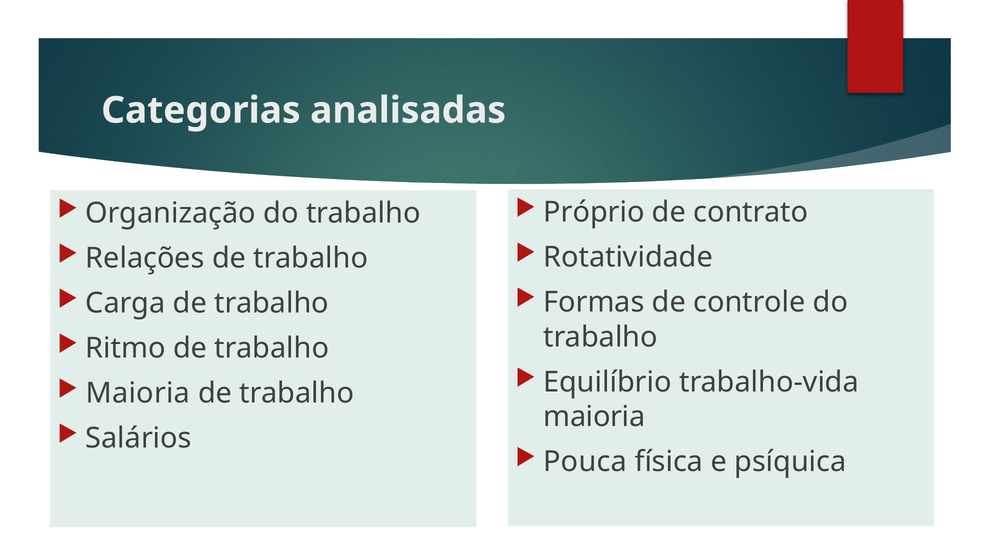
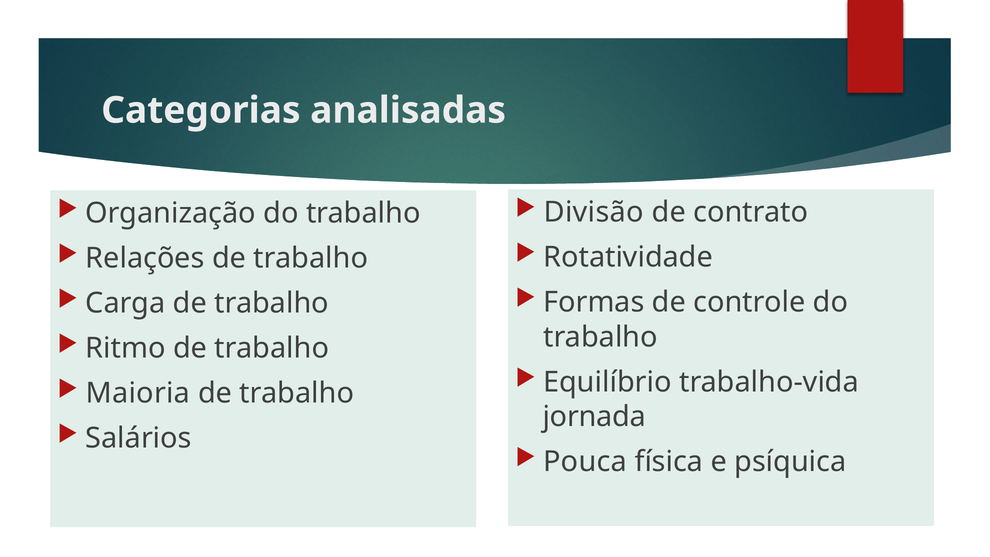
Próprio: Próprio -> Divisão (594, 212)
maioria: maioria -> jornada (594, 417)
